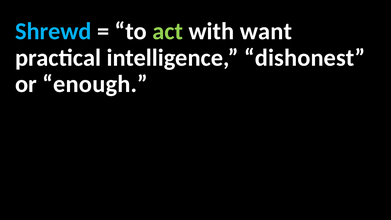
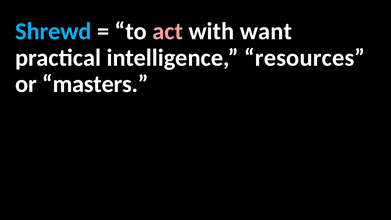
act colour: light green -> pink (168, 31)
dishonest: dishonest -> resources (305, 58)
enough: enough -> masters (95, 84)
